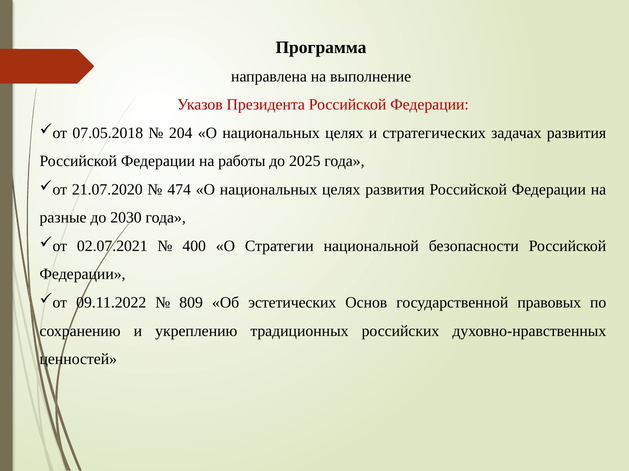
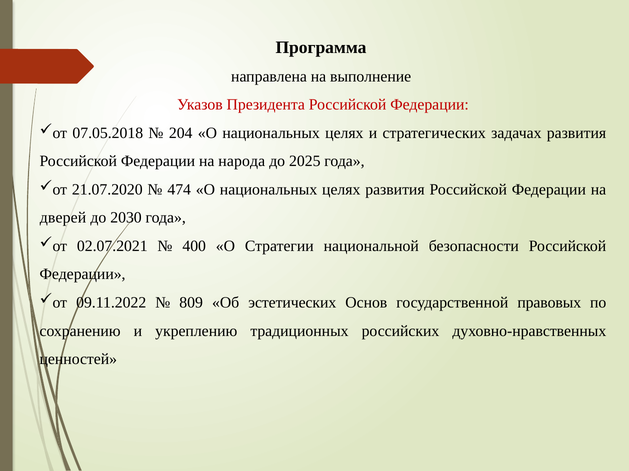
работы: работы -> народа (242, 162)
разные: разные -> дверей (63, 218)
